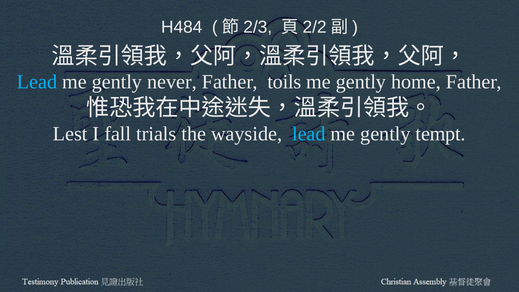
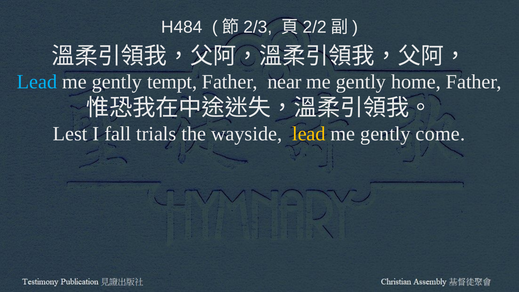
never: never -> tempt (172, 82)
toils: toils -> near (284, 82)
lead colour: light blue -> yellow (309, 134)
tempt: tempt -> come (440, 134)
